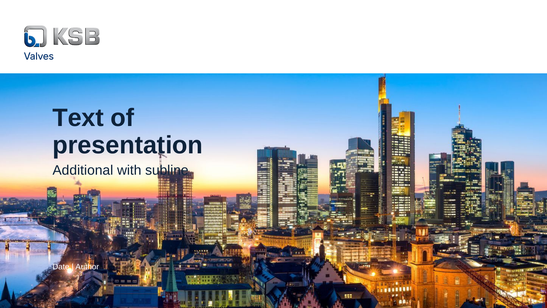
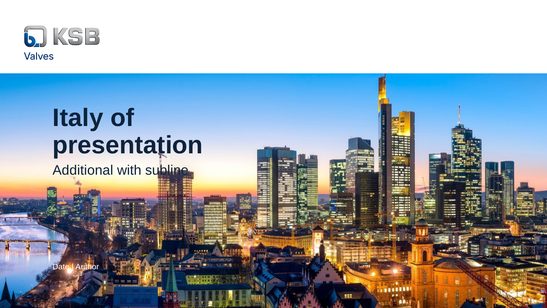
Text: Text -> Italy (78, 118)
